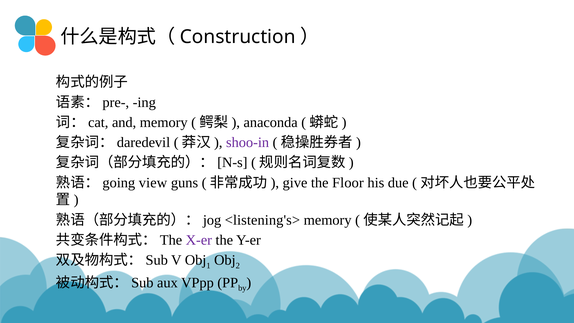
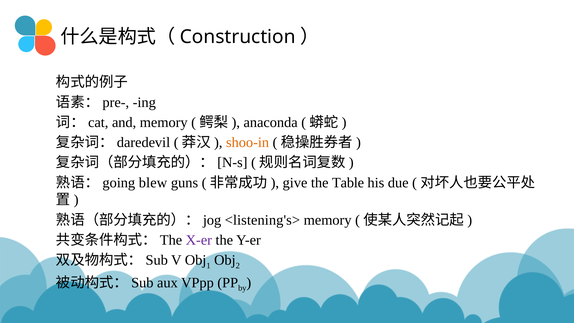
shoo-in colour: purple -> orange (248, 142)
view: view -> blew (153, 183)
Floor: Floor -> Table (348, 183)
